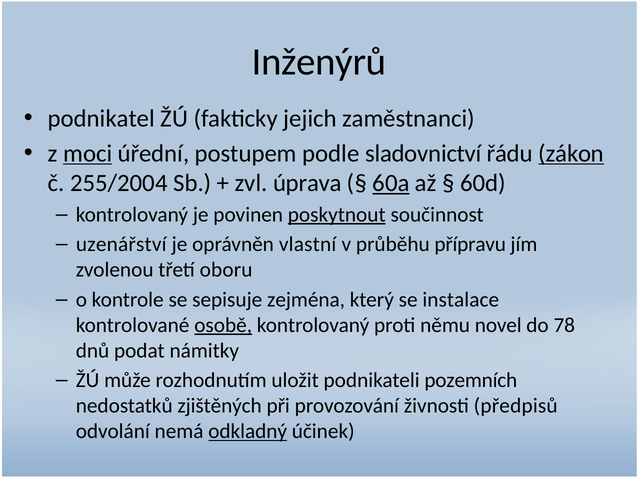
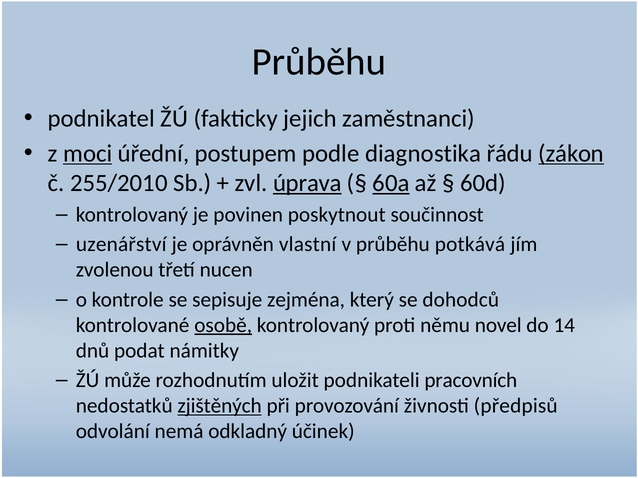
Inženýrů: Inženýrů -> Průběhu (319, 62)
sladovnictví: sladovnictví -> diagnostika (423, 153)
255/2004: 255/2004 -> 255/2010 (119, 183)
úprava underline: none -> present (307, 183)
poskytnout underline: present -> none (337, 215)
přípravu: přípravu -> potkává (470, 245)
oboru: oboru -> nucen (226, 270)
instalace: instalace -> dohodců (461, 300)
78: 78 -> 14 (564, 326)
pozemních: pozemních -> pracovních (471, 381)
zjištěných underline: none -> present (220, 406)
odkladný underline: present -> none (248, 432)
